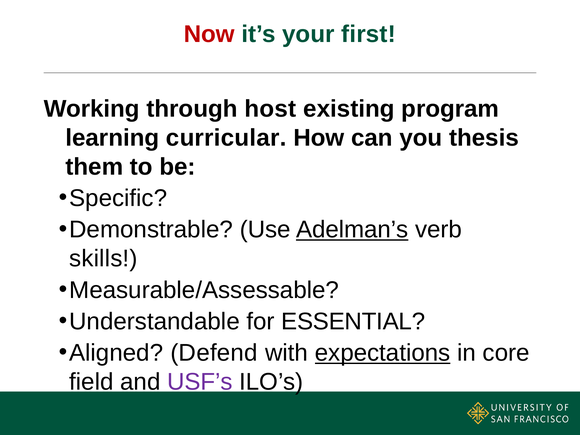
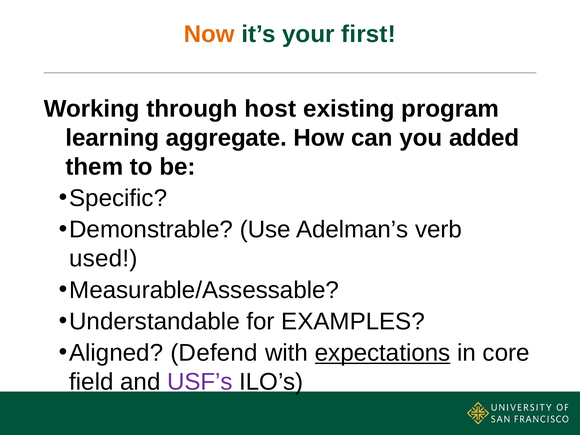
Now colour: red -> orange (209, 34)
curricular: curricular -> aggregate (226, 138)
thesis: thesis -> added (484, 138)
Adelman’s underline: present -> none (352, 230)
skills: skills -> used (103, 259)
ESSENTIAL: ESSENTIAL -> EXAMPLES (353, 322)
